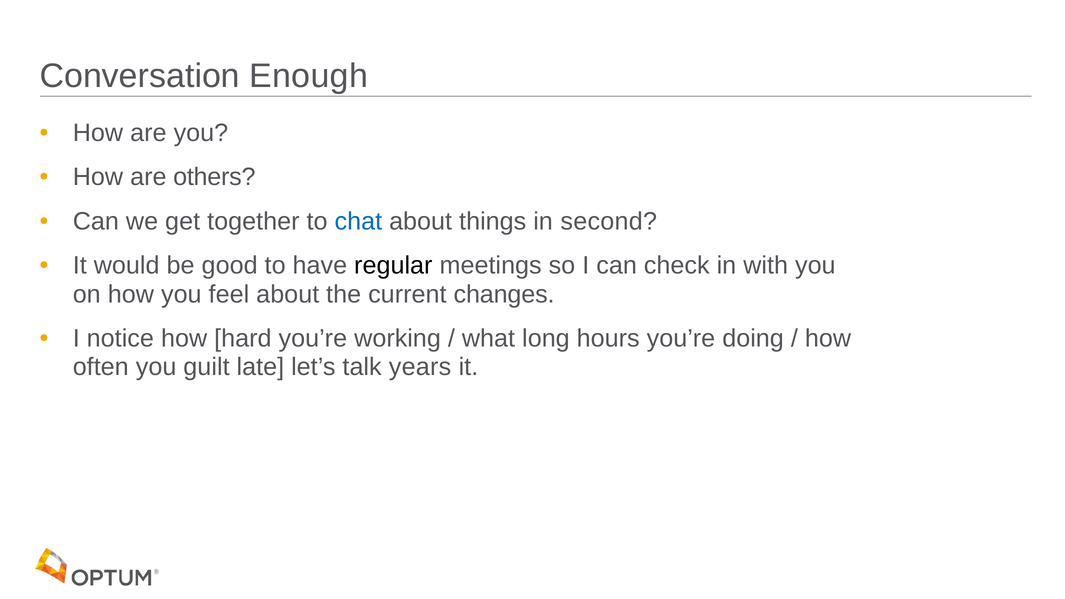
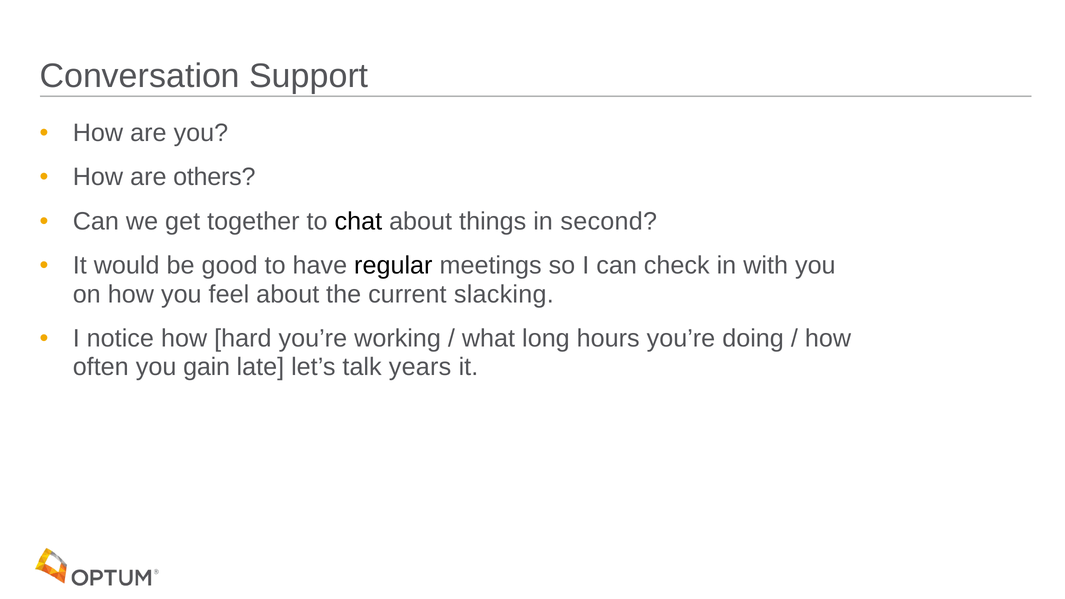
Enough: Enough -> Support (309, 76)
chat colour: blue -> black (358, 221)
changes: changes -> slacking (504, 294)
guilt: guilt -> gain (207, 367)
